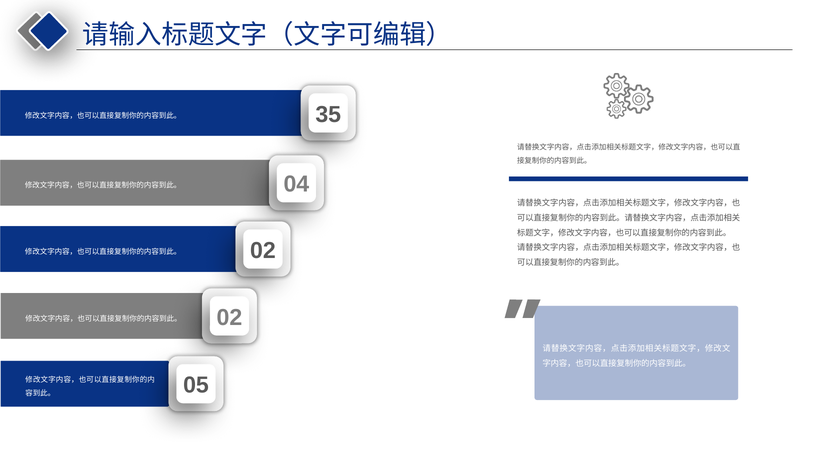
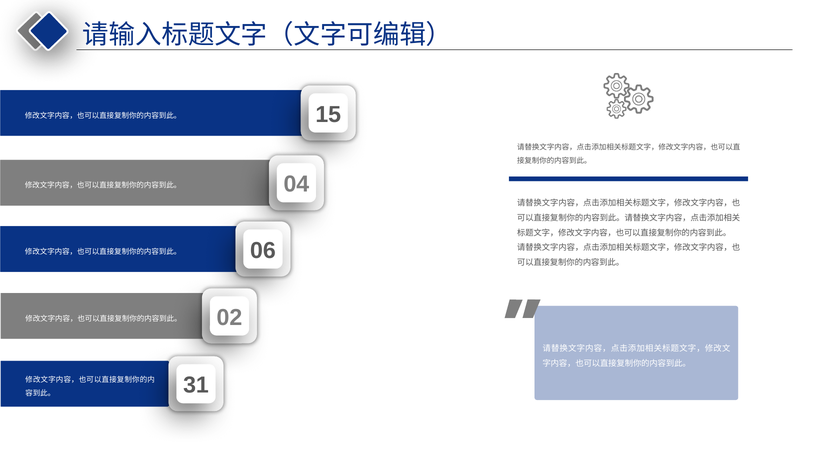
35: 35 -> 15 (328, 115)
02: 02 -> 06 (263, 251)
05: 05 -> 31 (196, 386)
